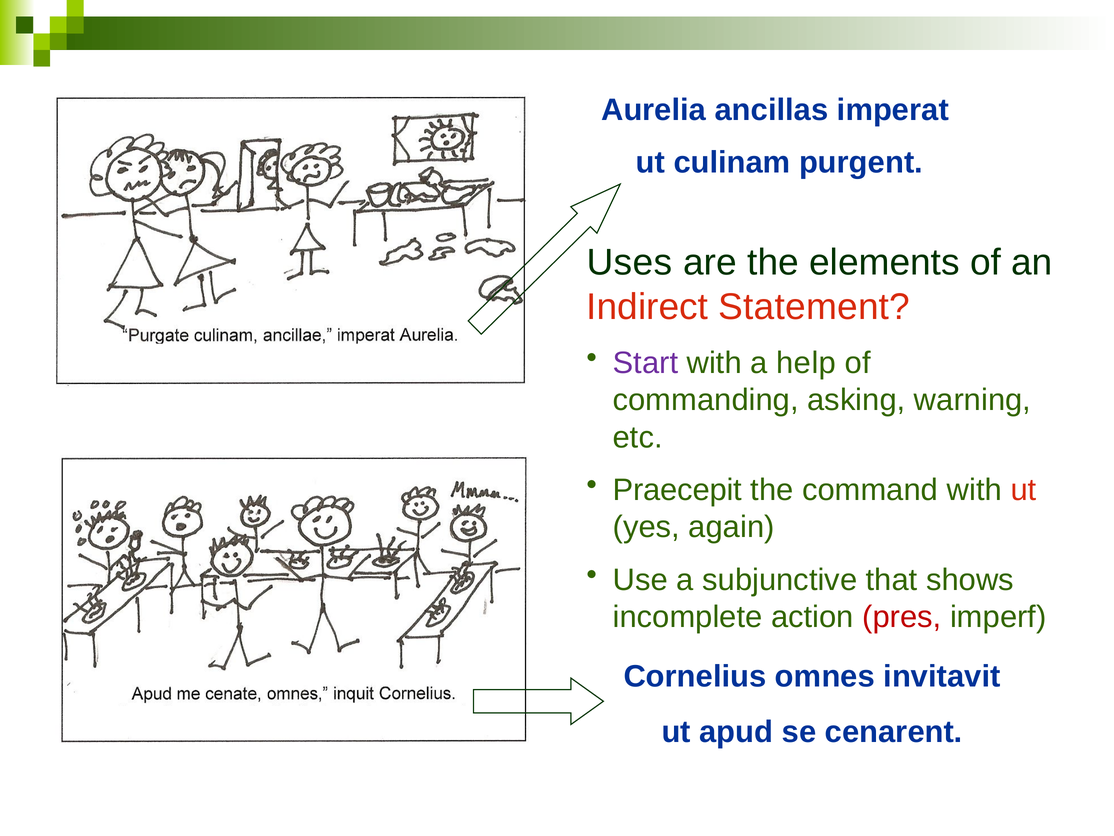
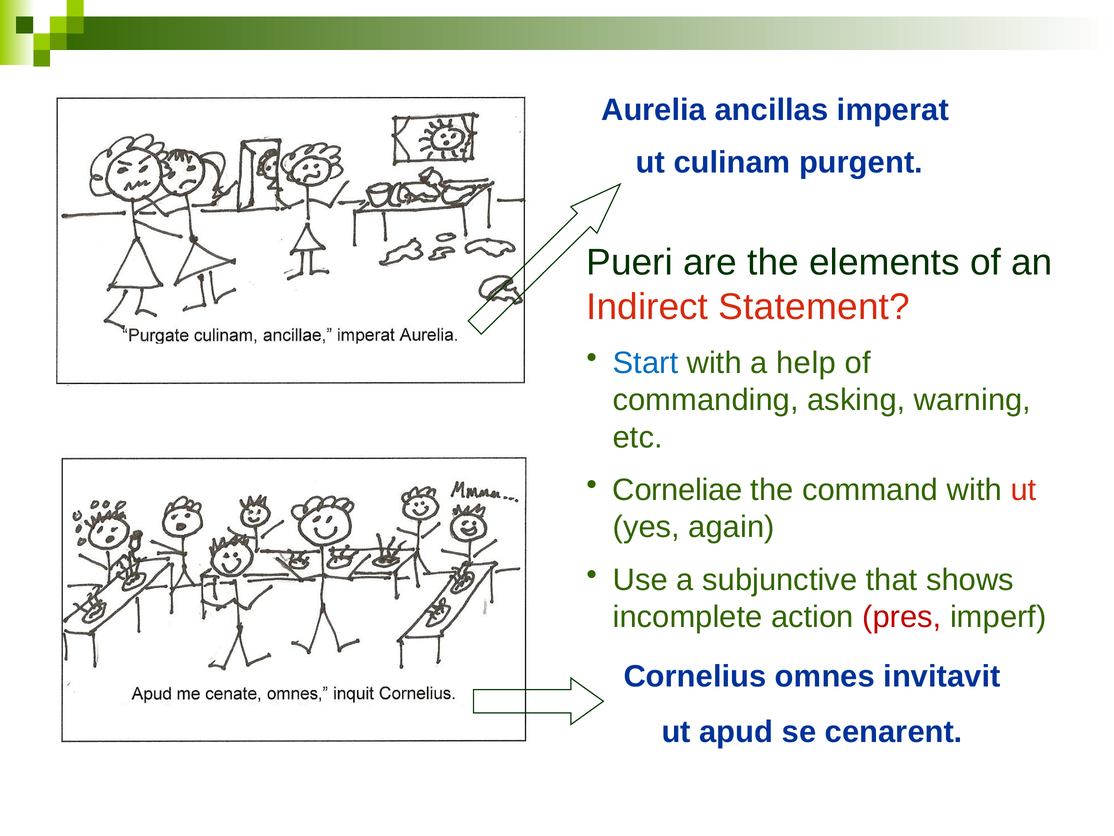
Uses: Uses -> Pueri (630, 262)
Start colour: purple -> blue (645, 363)
Praecepit: Praecepit -> Corneliae (677, 490)
